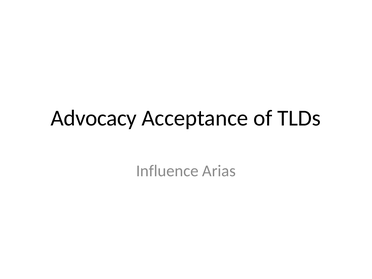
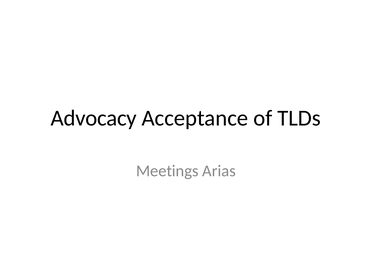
Influence: Influence -> Meetings (167, 171)
